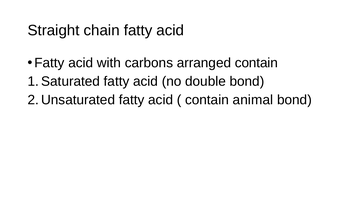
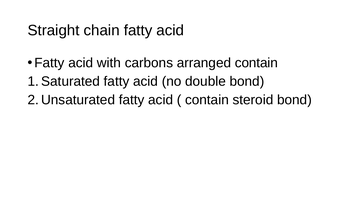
animal: animal -> steroid (253, 100)
